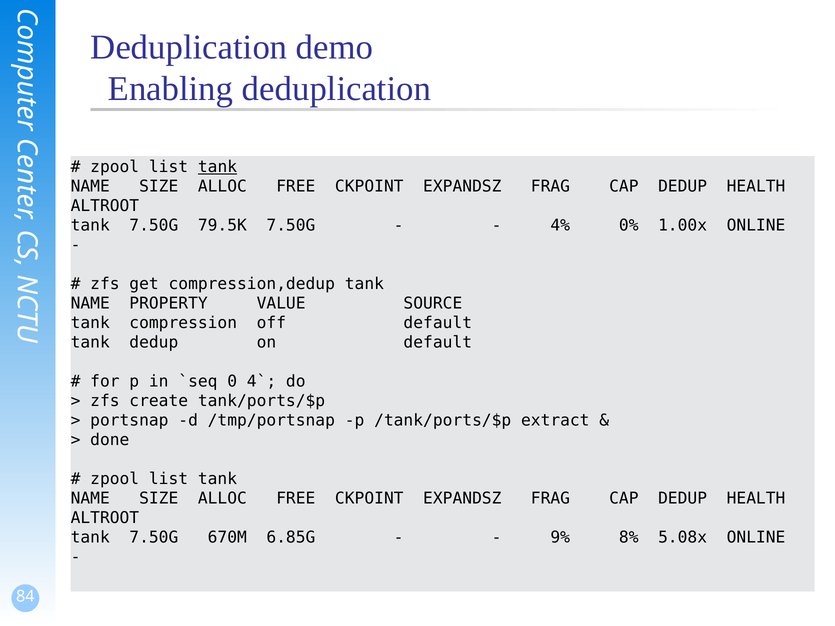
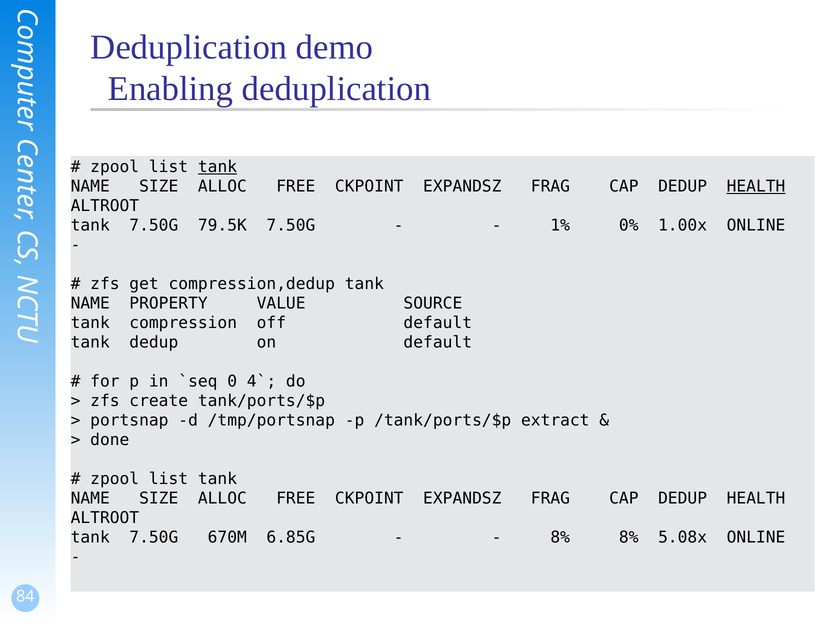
HEALTH underline: none -> present (756, 187)
4%: 4% -> 1% (560, 226)
9%: 9% -> 8% (560, 537)
